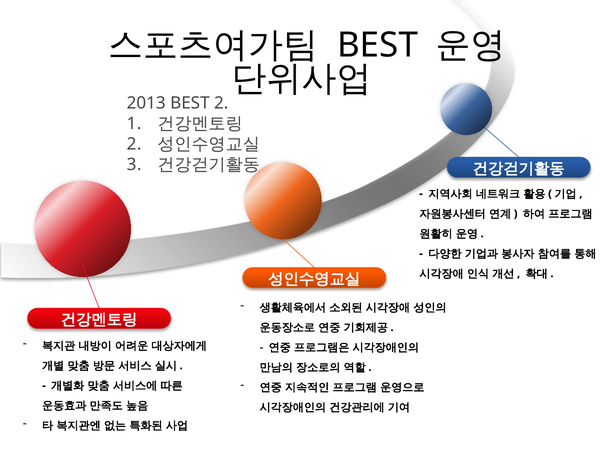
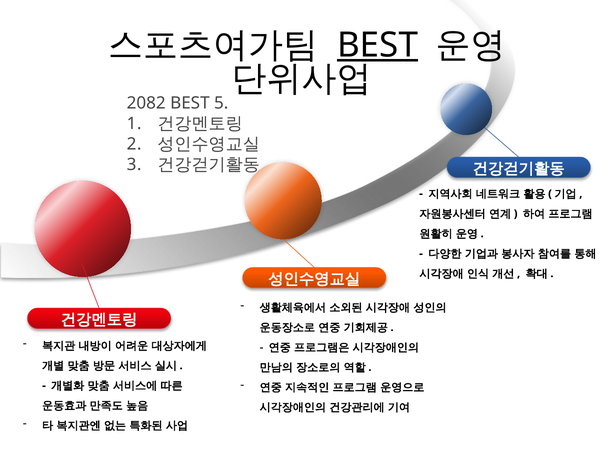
BEST underline: none -> present (378, 45)
2013: 2013 -> 2082 (146, 103)
BEST 2: 2 -> 5 (221, 103)
